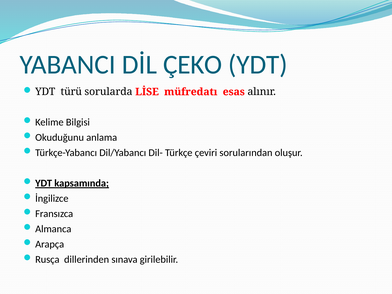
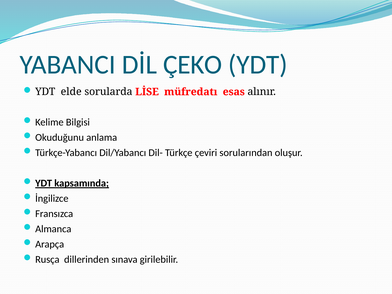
türü: türü -> elde (71, 92)
